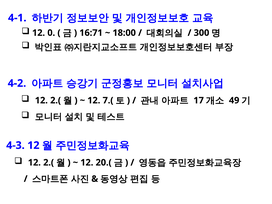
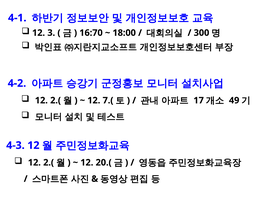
0: 0 -> 3 (51, 33)
16:71: 16:71 -> 16:70 (91, 33)
